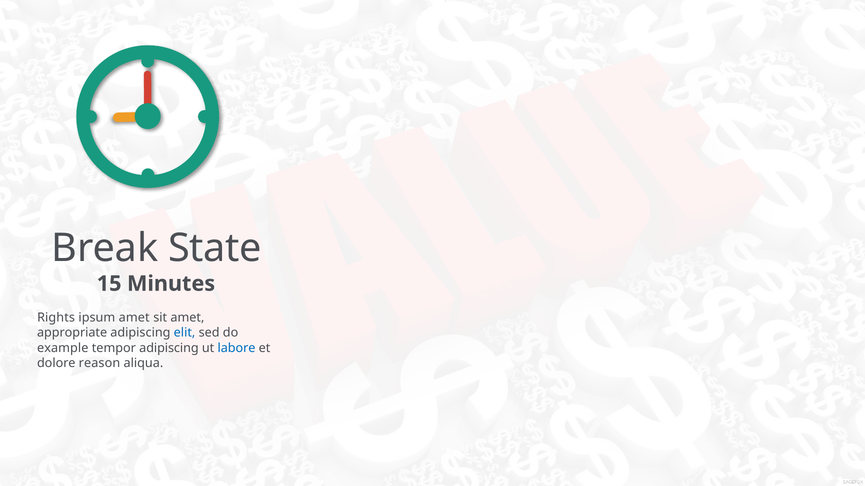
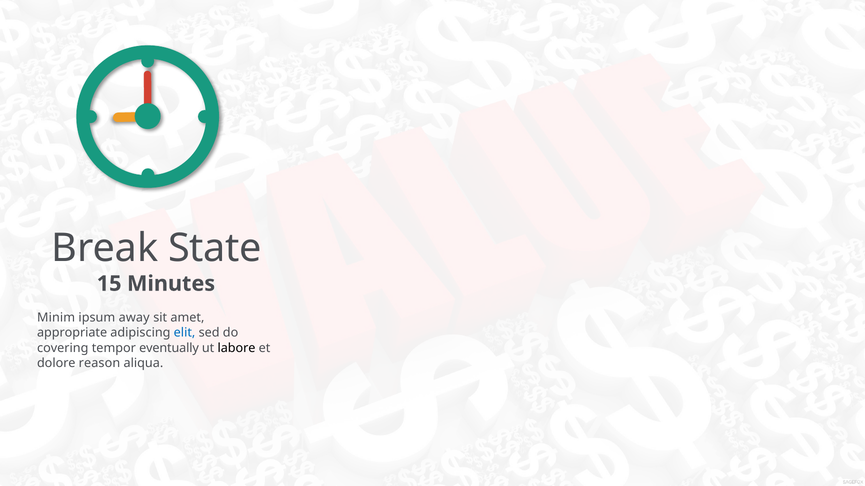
Rights: Rights -> Minim (56, 318)
ipsum amet: amet -> away (134, 318)
example: example -> covering (63, 348)
tempor adipiscing: adipiscing -> eventually (169, 348)
labore colour: blue -> black (237, 348)
